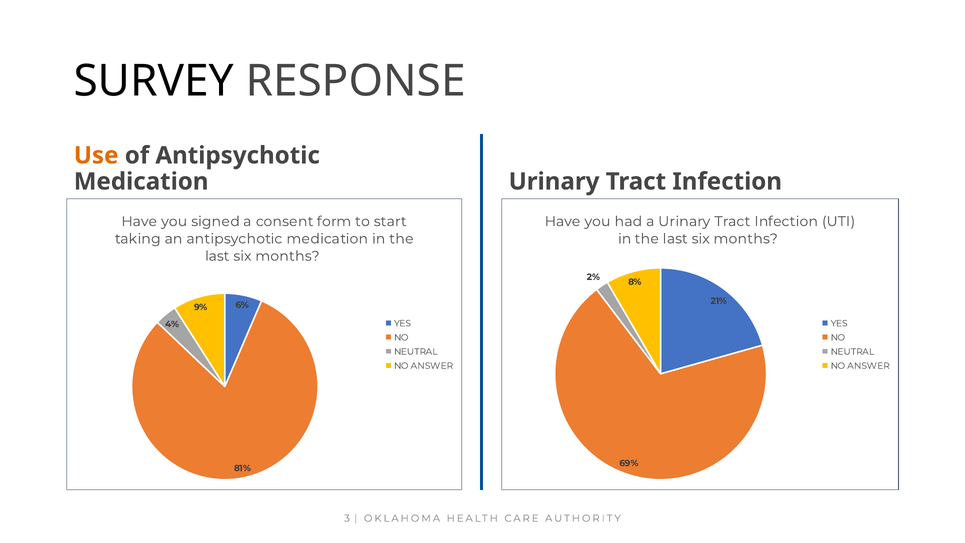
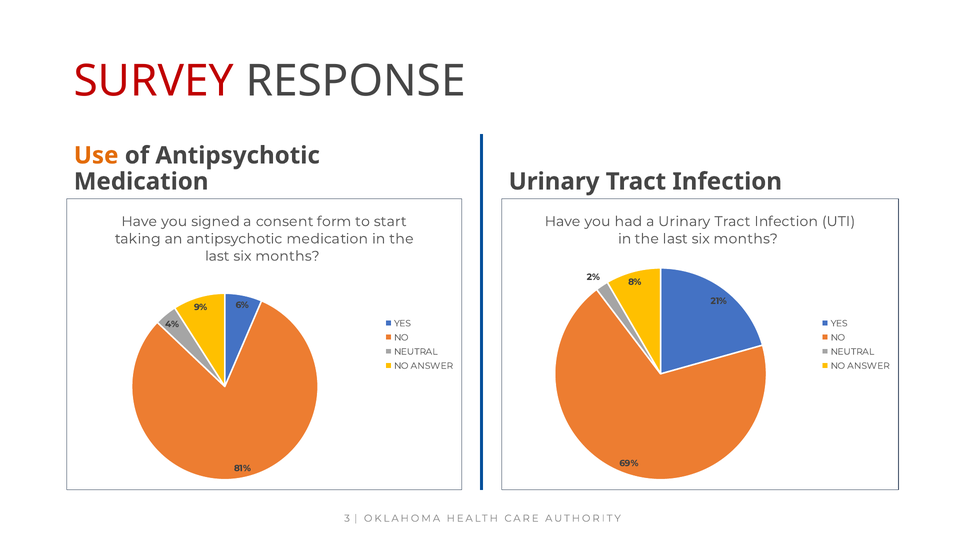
SURVEY colour: black -> red (154, 81)
